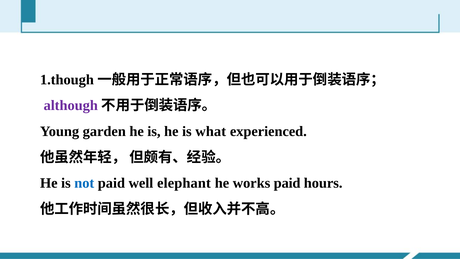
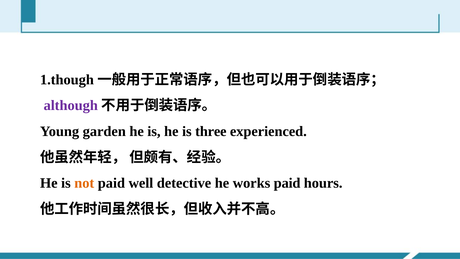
what: what -> three (211, 131)
not colour: blue -> orange (84, 183)
elephant: elephant -> detective (184, 183)
